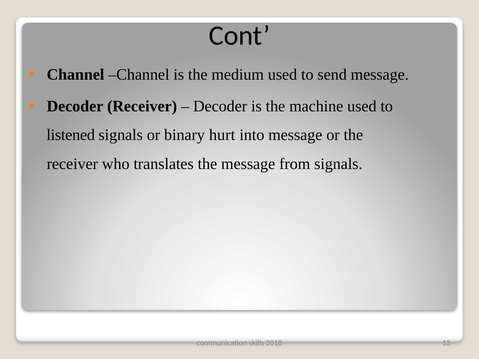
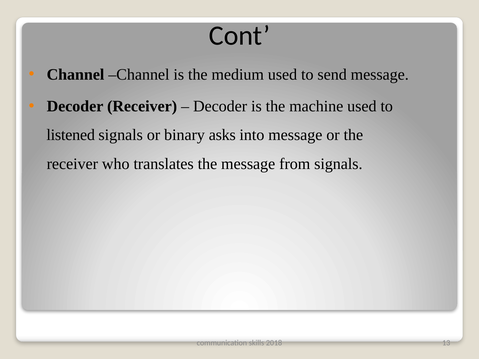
hurt: hurt -> asks (222, 135)
